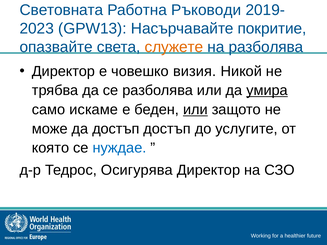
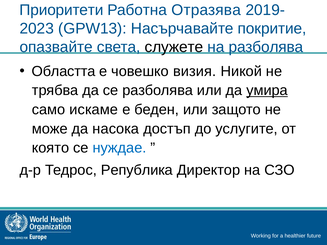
Световната: Световната -> Приоритети (61, 10)
Ръководи: Ръководи -> Отразява (206, 10)
служете colour: orange -> black (174, 47)
Директор: Директор -> Областта (64, 71)
или underline: present -> none (195, 110)
да достъп: достъп -> насока (116, 129)
Осигурява: Осигурява -> Република (137, 170)
